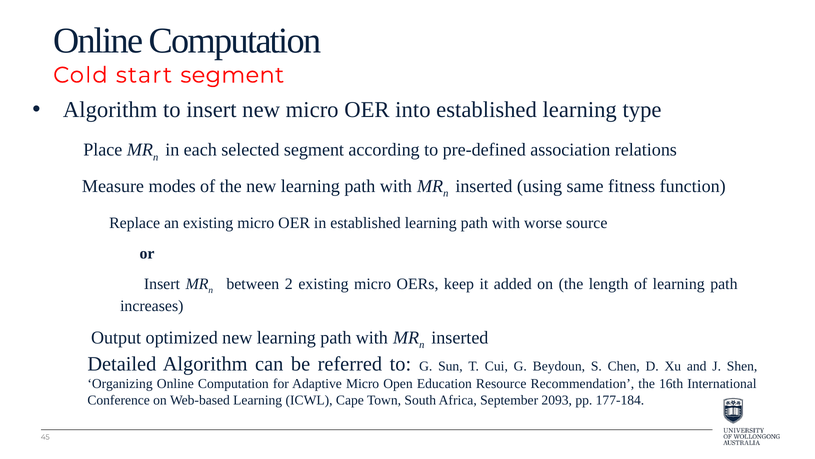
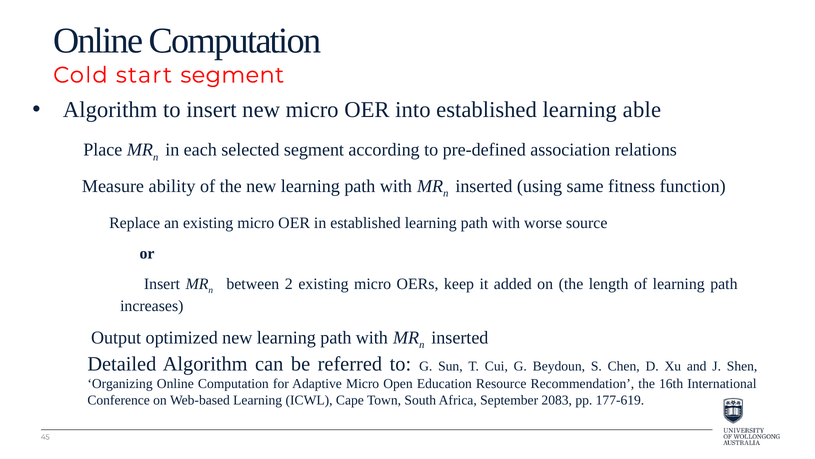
type: type -> able (642, 110)
modes: modes -> ability (172, 186)
2093: 2093 -> 2083 (557, 400)
177-184: 177-184 -> 177-619 (620, 400)
